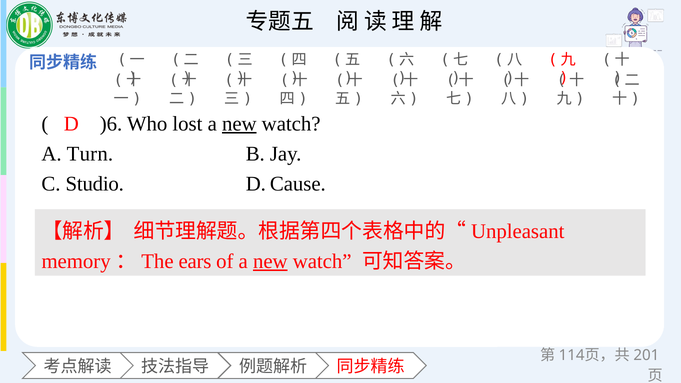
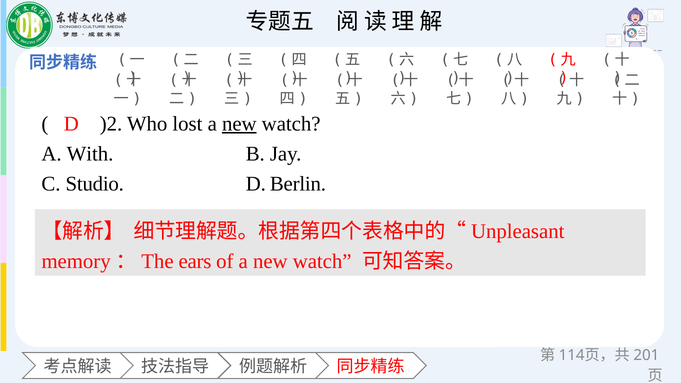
)6: )6 -> )2 (111, 124)
Turn: Turn -> With (90, 154)
Cause: Cause -> Berlin (298, 184)
new underline: present -> none (270, 261)
